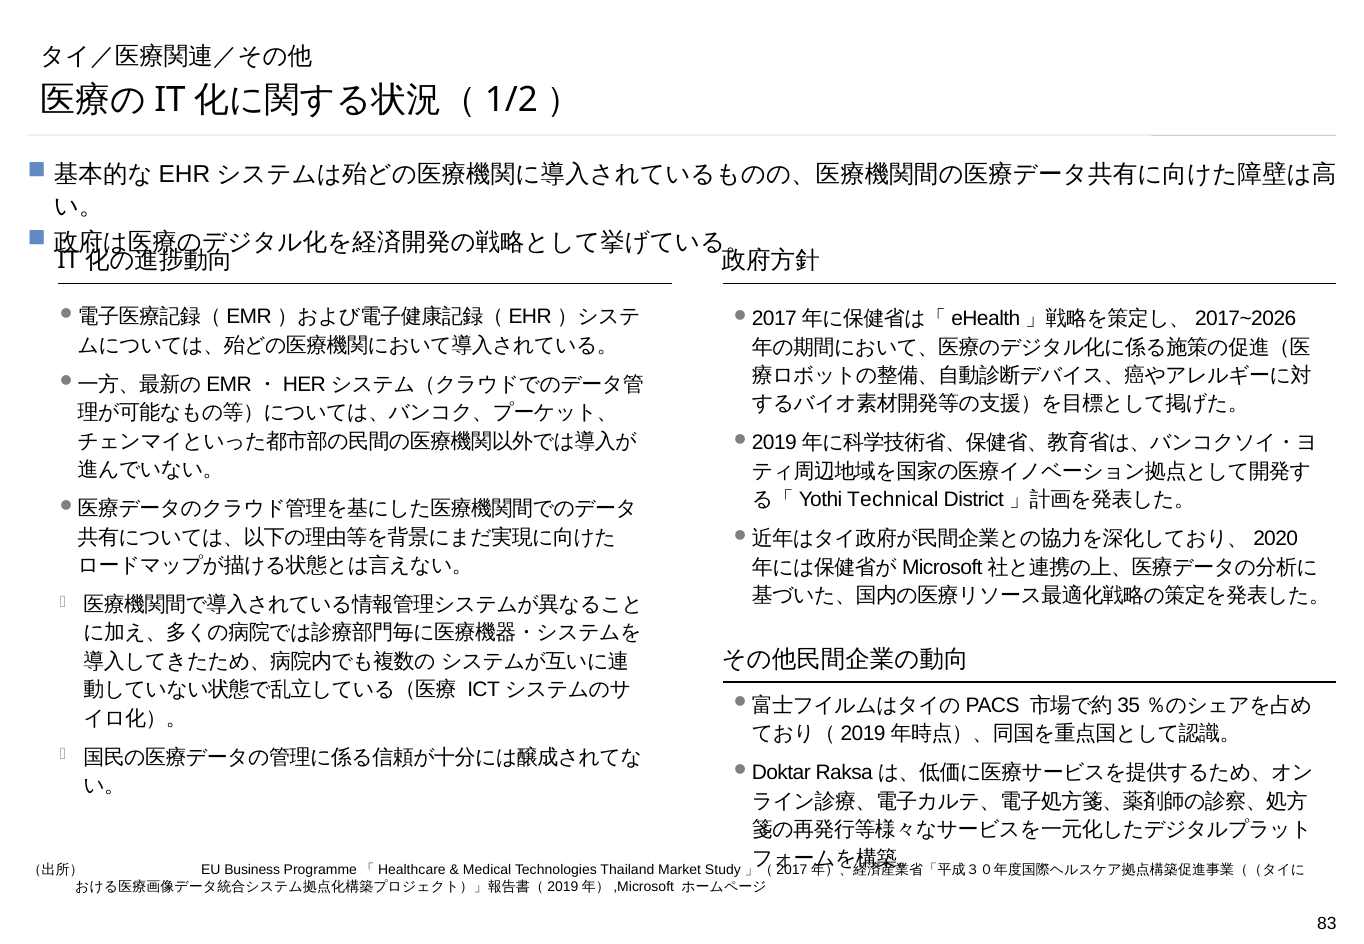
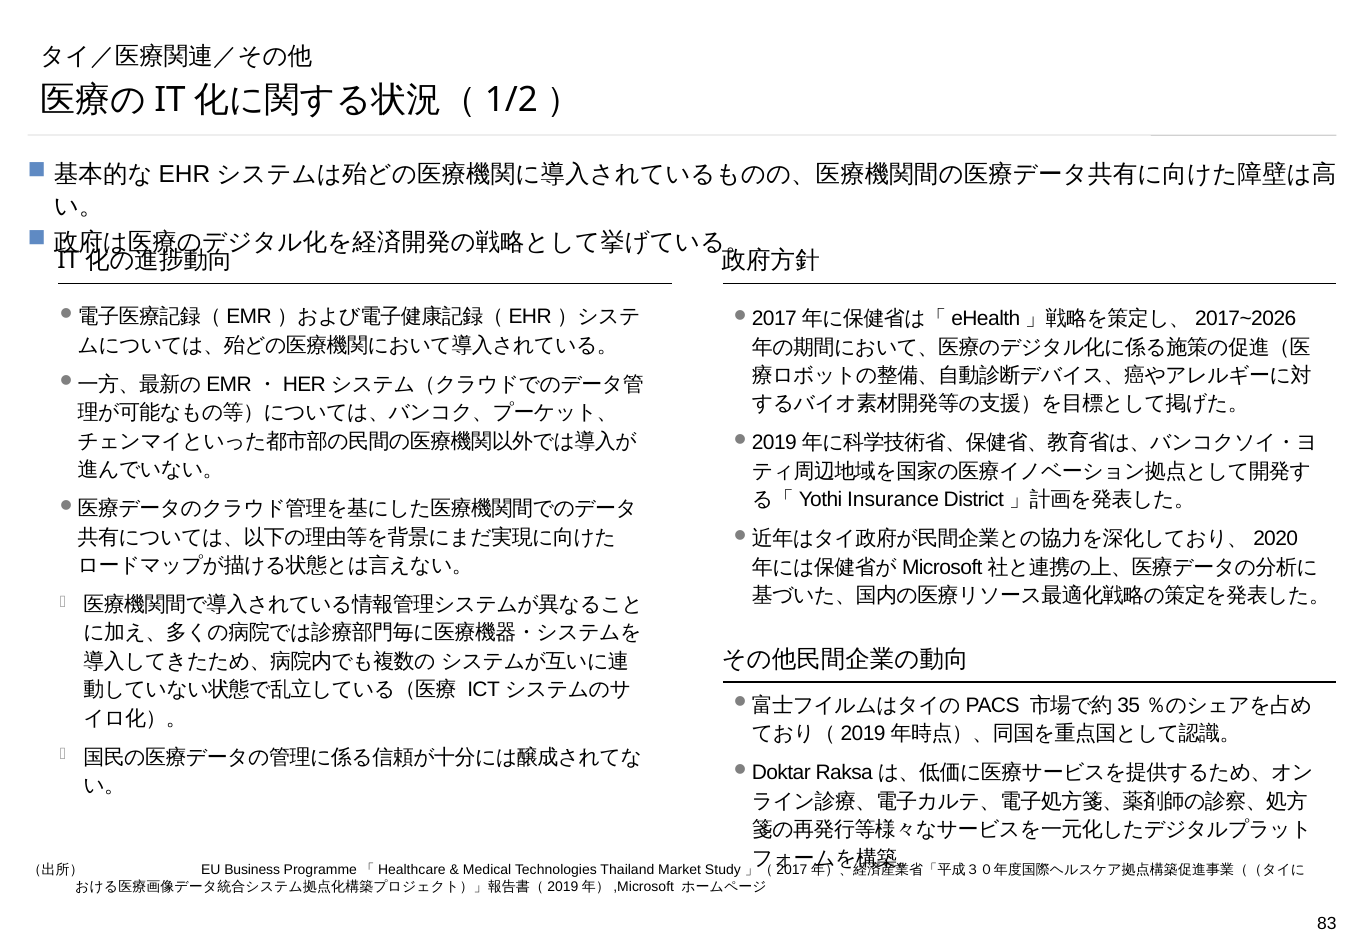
Technical: Technical -> Insurance (893, 500)
